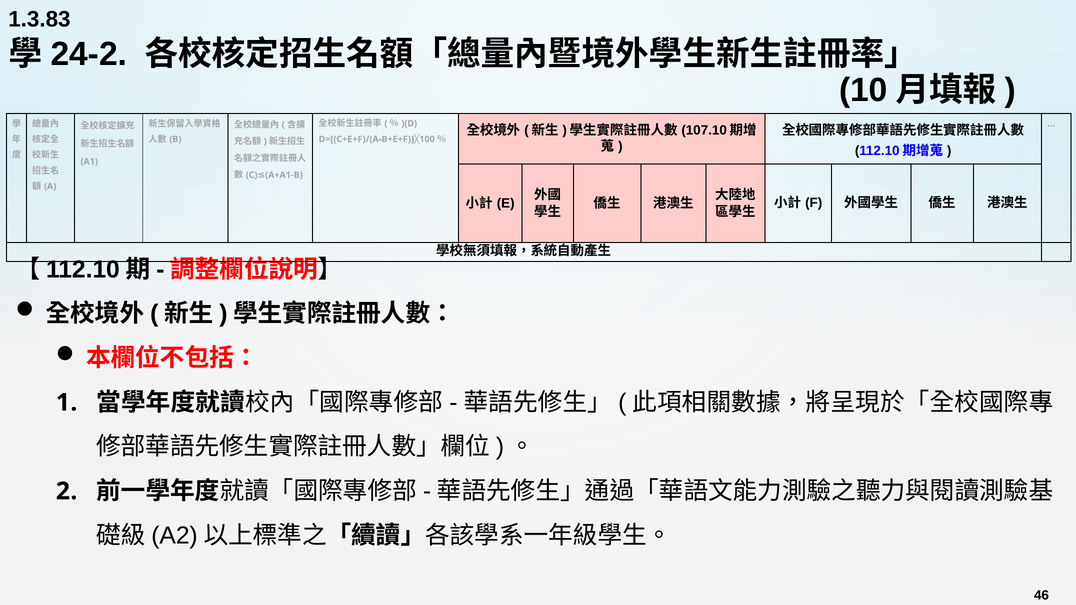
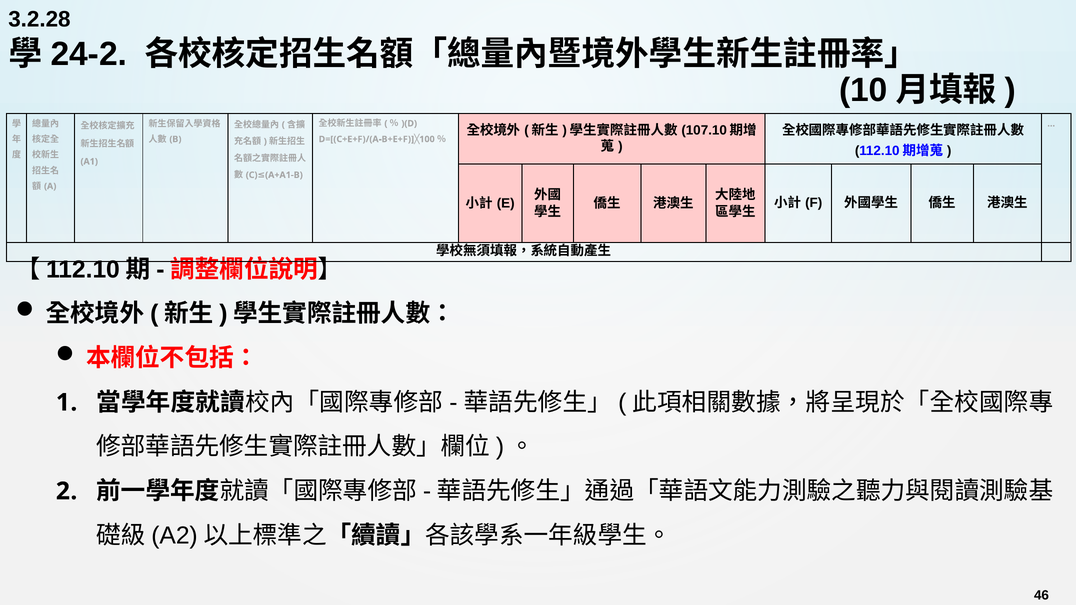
1.3.83: 1.3.83 -> 3.2.28 (39, 20)
